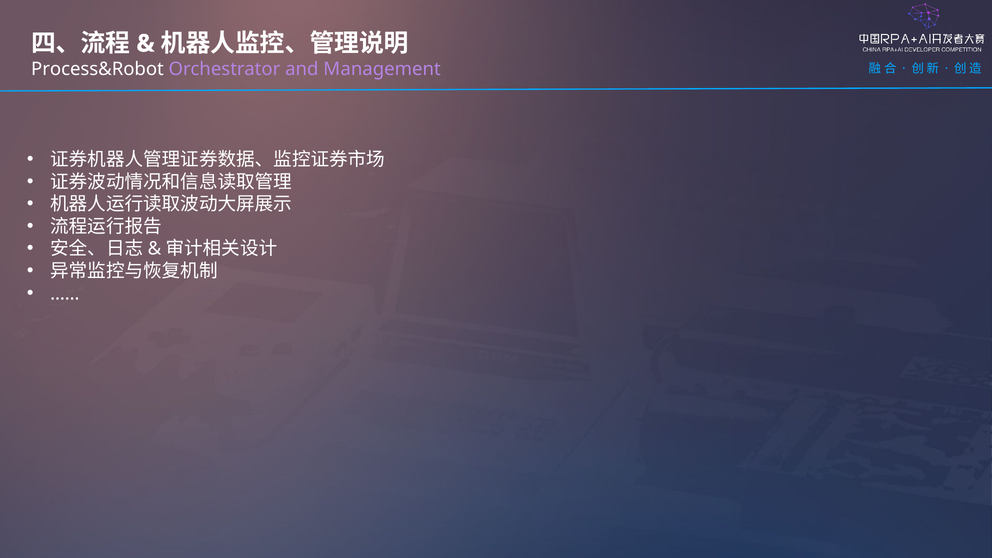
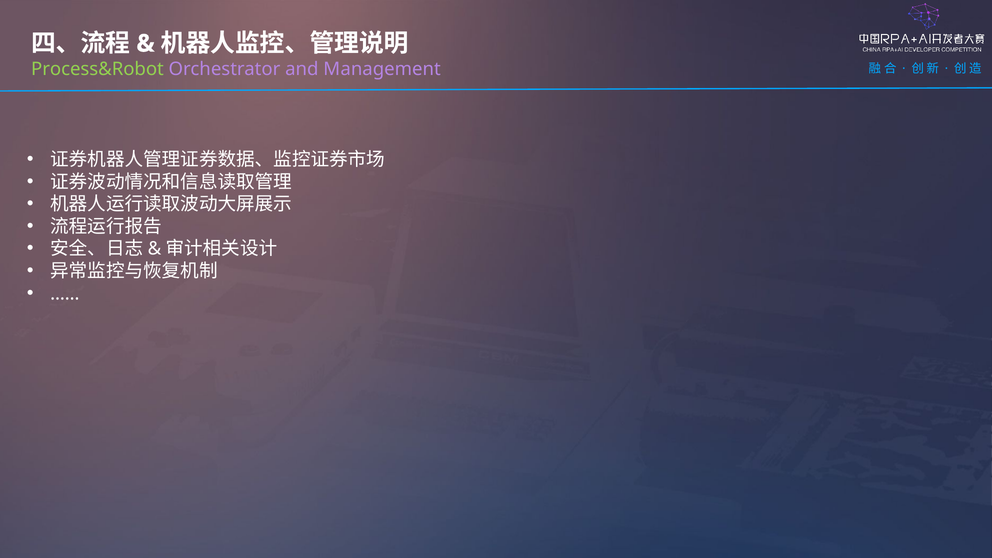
Process&Robot colour: white -> light green (97, 69)
